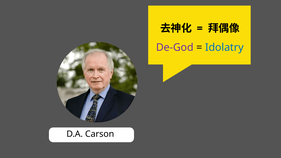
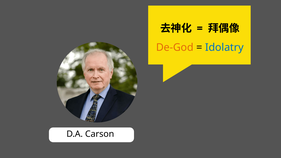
De-God colour: purple -> orange (175, 47)
